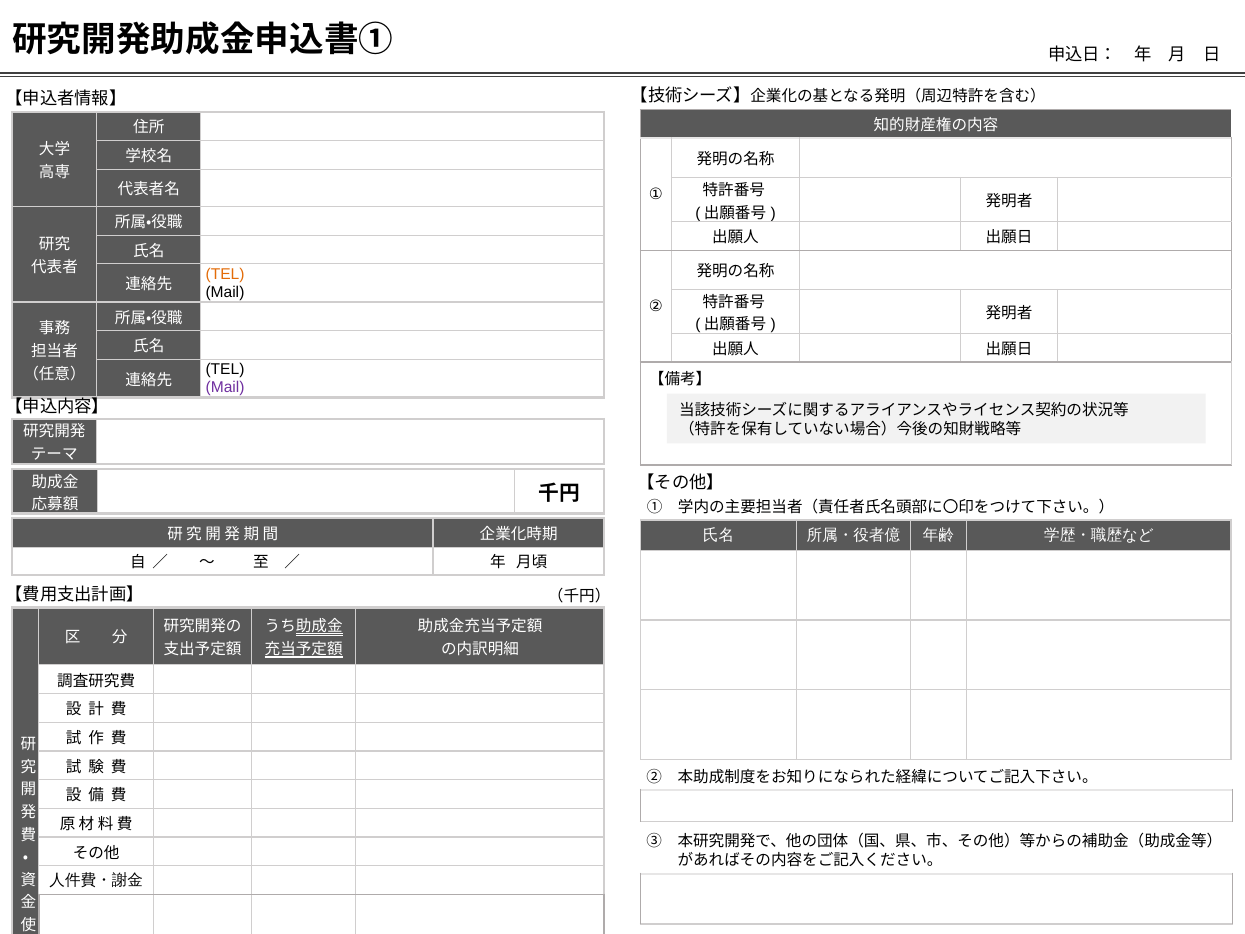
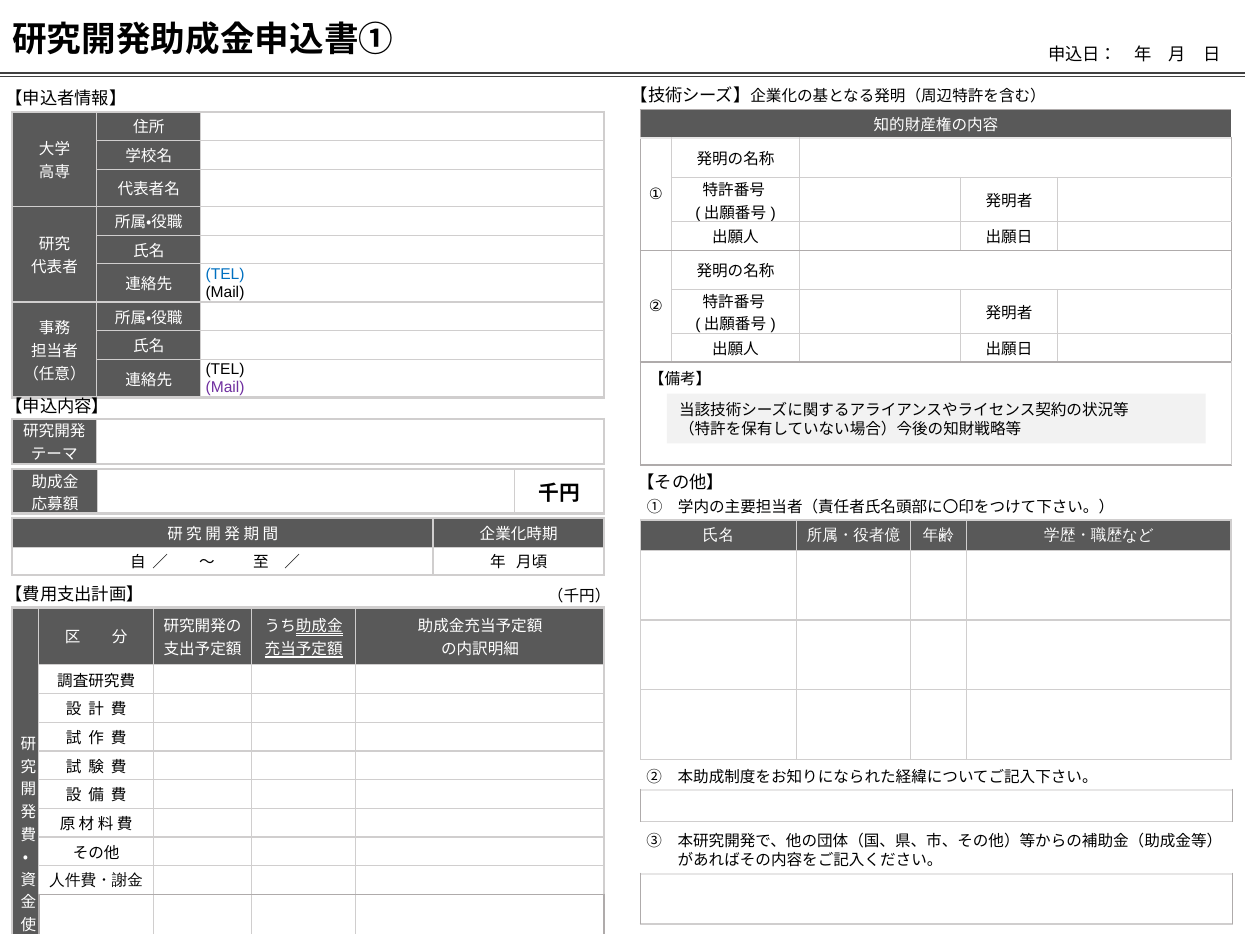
TEL colour: orange -> blue (225, 274)
